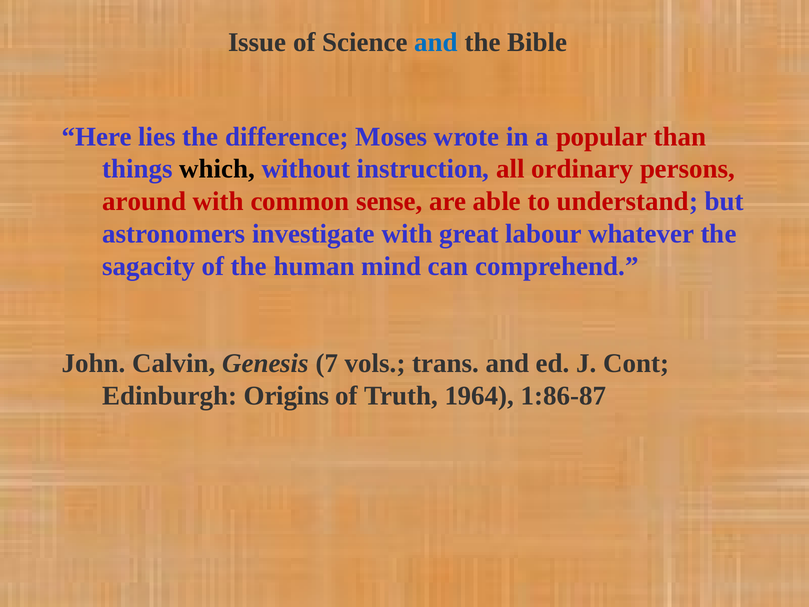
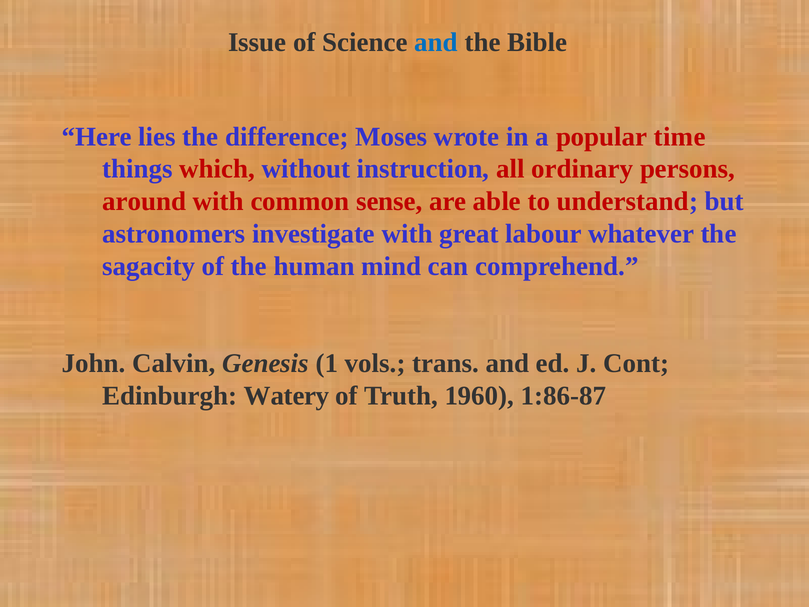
than: than -> time (680, 137)
which colour: black -> red (217, 169)
7: 7 -> 1 (327, 363)
Origins: Origins -> Watery (287, 396)
1964: 1964 -> 1960 (479, 396)
